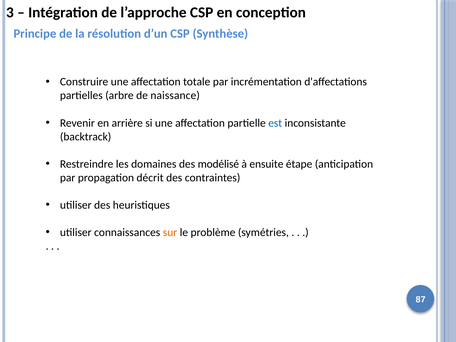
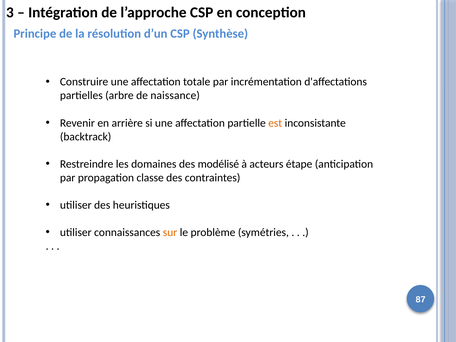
est colour: blue -> orange (275, 123)
ensuite: ensuite -> acteurs (266, 164)
décrit: décrit -> classe (150, 178)
